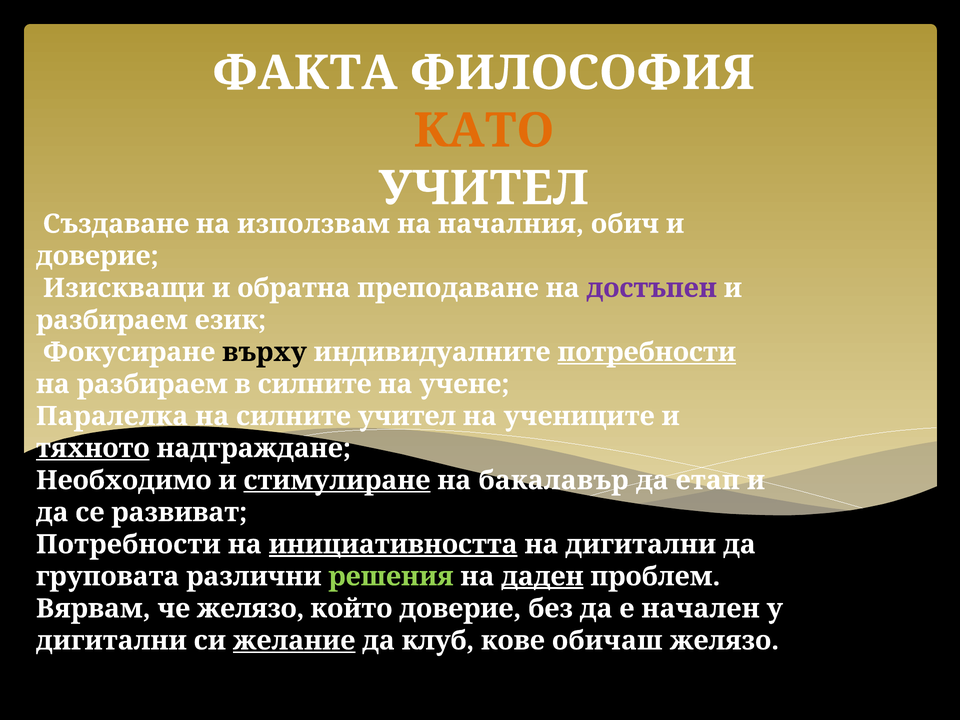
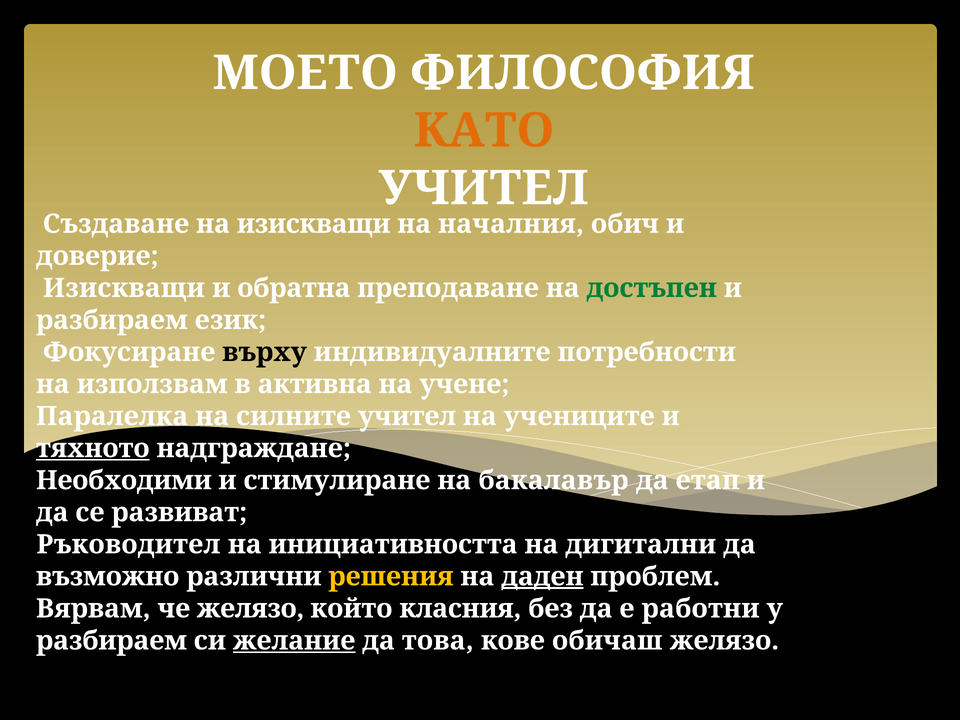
ФАКТА: ФАКТА -> МОЕТО (305, 73)
на използвам: използвам -> изискващи (314, 224)
достъпен colour: purple -> green (652, 288)
потребности underline: present -> none (647, 352)
на разбираем: разбираем -> използвам (152, 384)
в силните: силните -> активна (315, 384)
Необходимо: Необходимо -> Необходими (124, 480)
стимулиране underline: present -> none (337, 480)
Потребности: Потребности -> Ръководител (128, 544)
инициативността underline: present -> none (393, 544)
груповата: груповата -> възможно (108, 577)
решения colour: light green -> yellow (391, 577)
който доверие: доверие -> класния (460, 609)
начален: начален -> работни (701, 609)
дигитални: дигитални -> разбираем (111, 641)
клуб: клуб -> това (438, 641)
